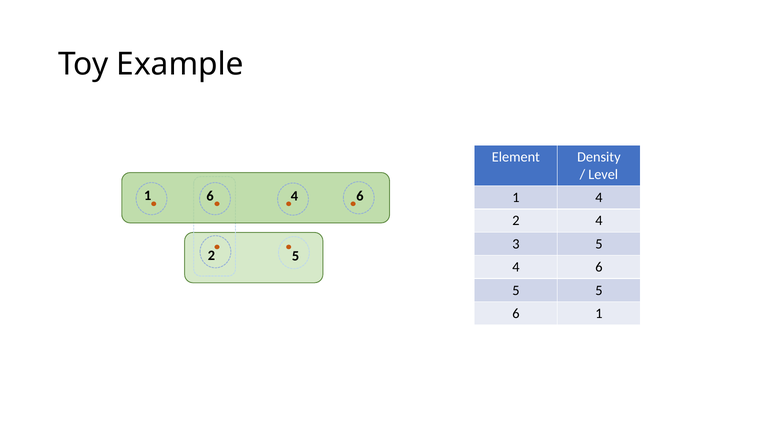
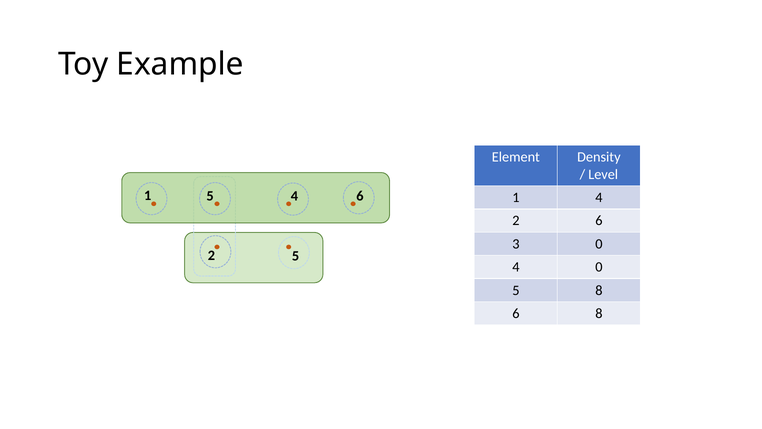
1 6: 6 -> 5 (210, 196)
4: 4 -> 6 (599, 221)
3 5: 5 -> 0 (599, 244)
4 6: 6 -> 0 (599, 267)
5 5: 5 -> 8 (599, 290)
6 1: 1 -> 8 (599, 313)
